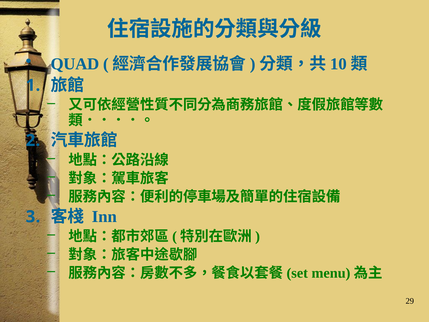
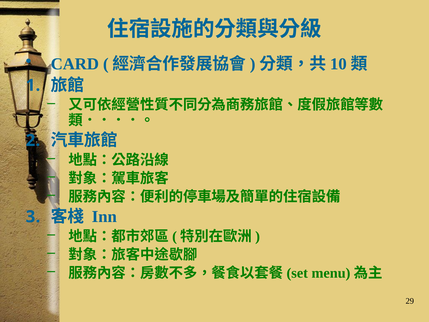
QUAD: QUAD -> CARD (75, 64)
